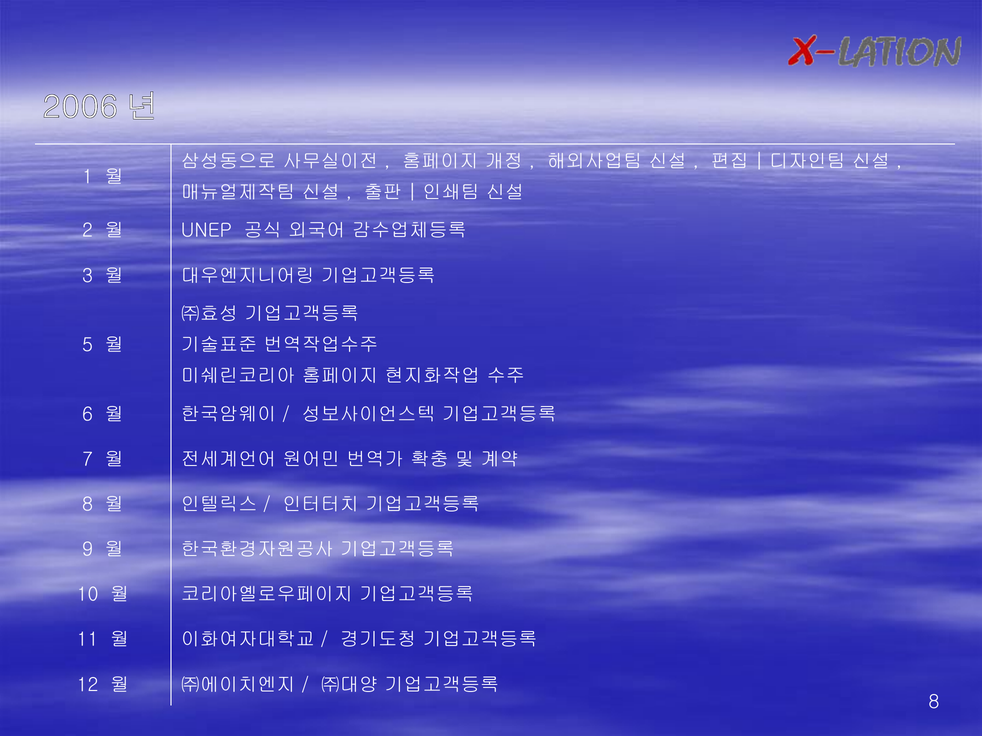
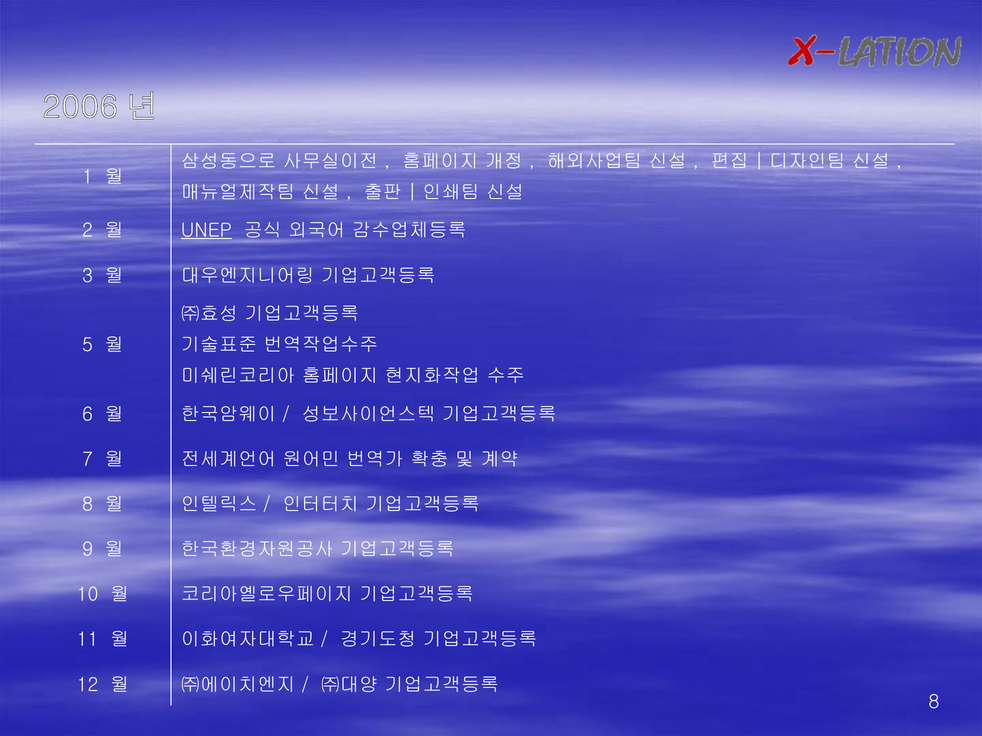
UNEP underline: none -> present (206, 231)
